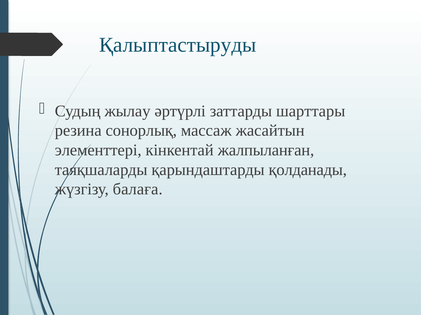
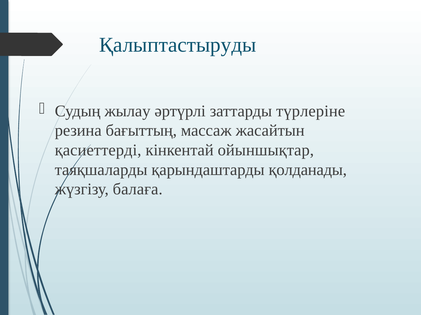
шарттары: шарттары -> түрлеріне (311, 111)
сонорлық: сонорлық -> бағыттың (141, 131)
элементтері: элементтері -> қасиеттерді (98, 150)
жалпыланған: жалпыланған -> ойыншықтар (266, 150)
